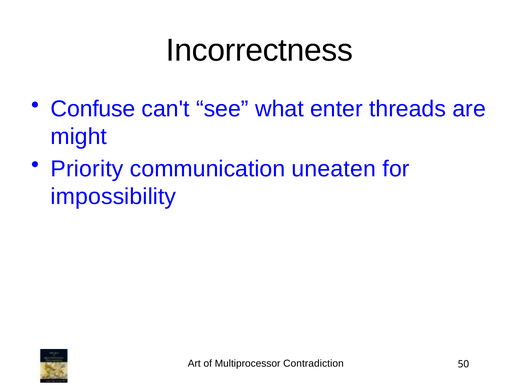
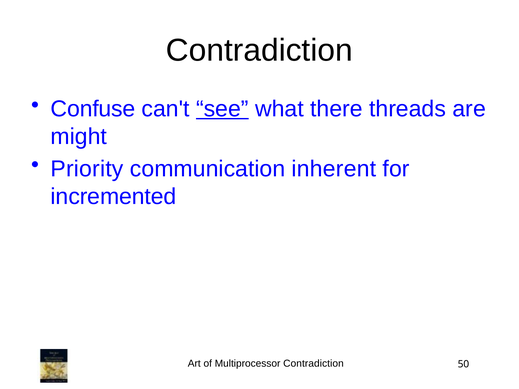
Incorrectness: Incorrectness -> Contradiction (259, 50)
see underline: none -> present (222, 109)
enter: enter -> there (336, 109)
uneaten: uneaten -> inherent (334, 169)
impossibility: impossibility -> incremented (114, 197)
